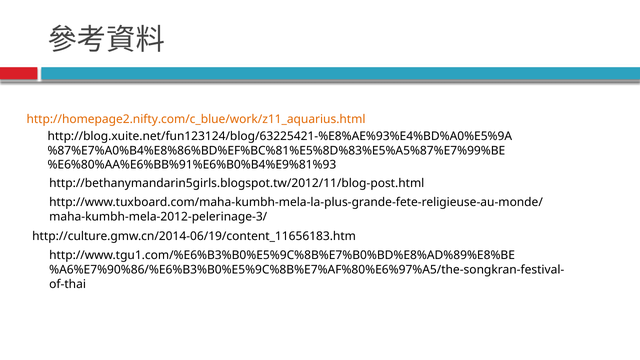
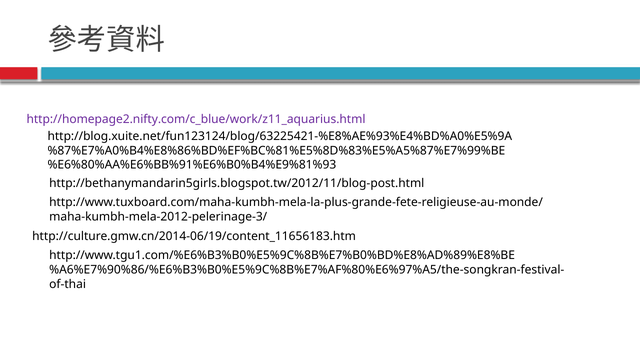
http://homepage2.nifty.com/c_blue/work/z11_aquarius.html colour: orange -> purple (196, 119)
